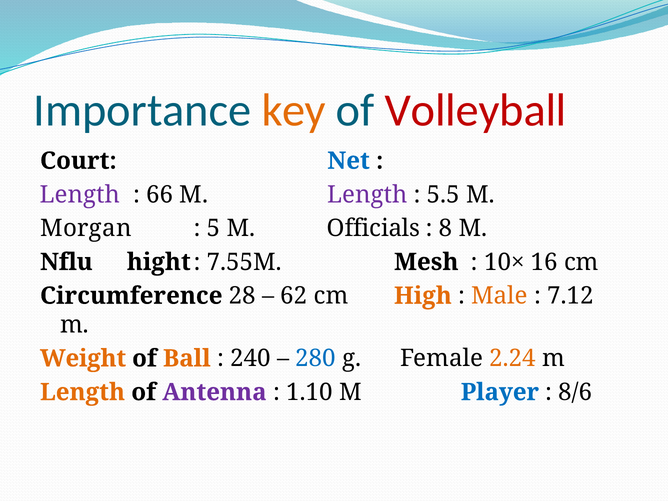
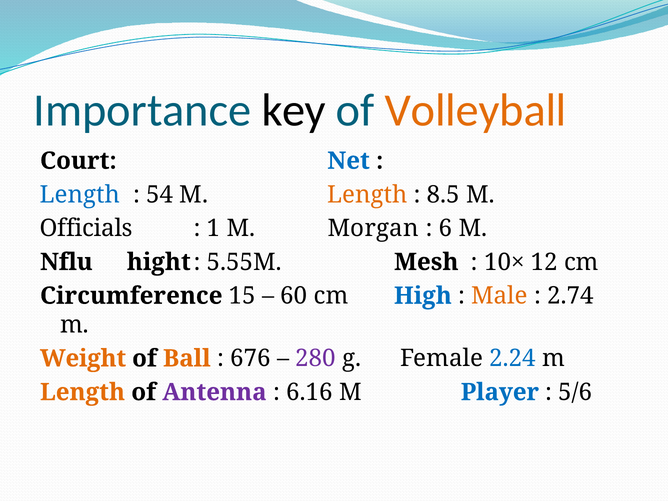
key colour: orange -> black (294, 110)
Volleyball colour: red -> orange (476, 110)
Length colour: purple -> blue (80, 195)
66: 66 -> 54 (160, 195)
Length colour: purple -> orange (367, 195)
5.5: 5.5 -> 8.5 (443, 195)
Morgan: Morgan -> Officials (86, 228)
5: 5 -> 1 (213, 228)
Officials: Officials -> Morgan (373, 228)
8: 8 -> 6 (446, 228)
7.55M: 7.55M -> 5.55M (244, 262)
16: 16 -> 12 (544, 262)
28: 28 -> 15 (242, 296)
62: 62 -> 60 (294, 296)
High colour: orange -> blue (423, 296)
7.12: 7.12 -> 2.74 (571, 296)
240: 240 -> 676 (251, 358)
280 colour: blue -> purple (316, 358)
2.24 colour: orange -> blue (513, 358)
1.10: 1.10 -> 6.16 (310, 392)
8/6: 8/6 -> 5/6 (575, 392)
